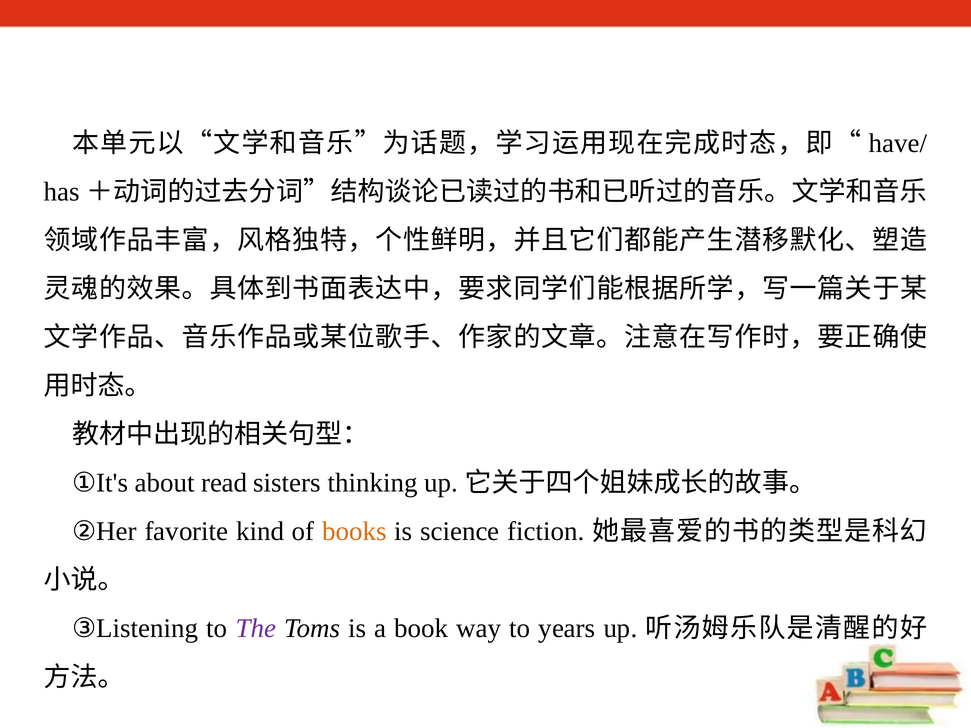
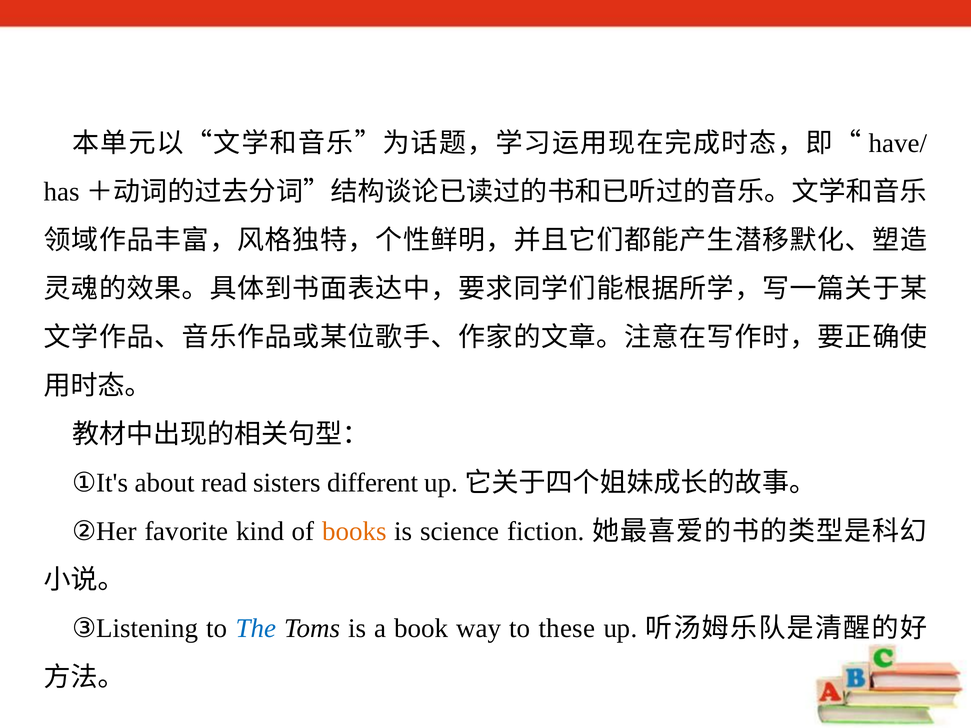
thinking: thinking -> different (373, 483)
The colour: purple -> blue (256, 629)
years: years -> these (567, 629)
